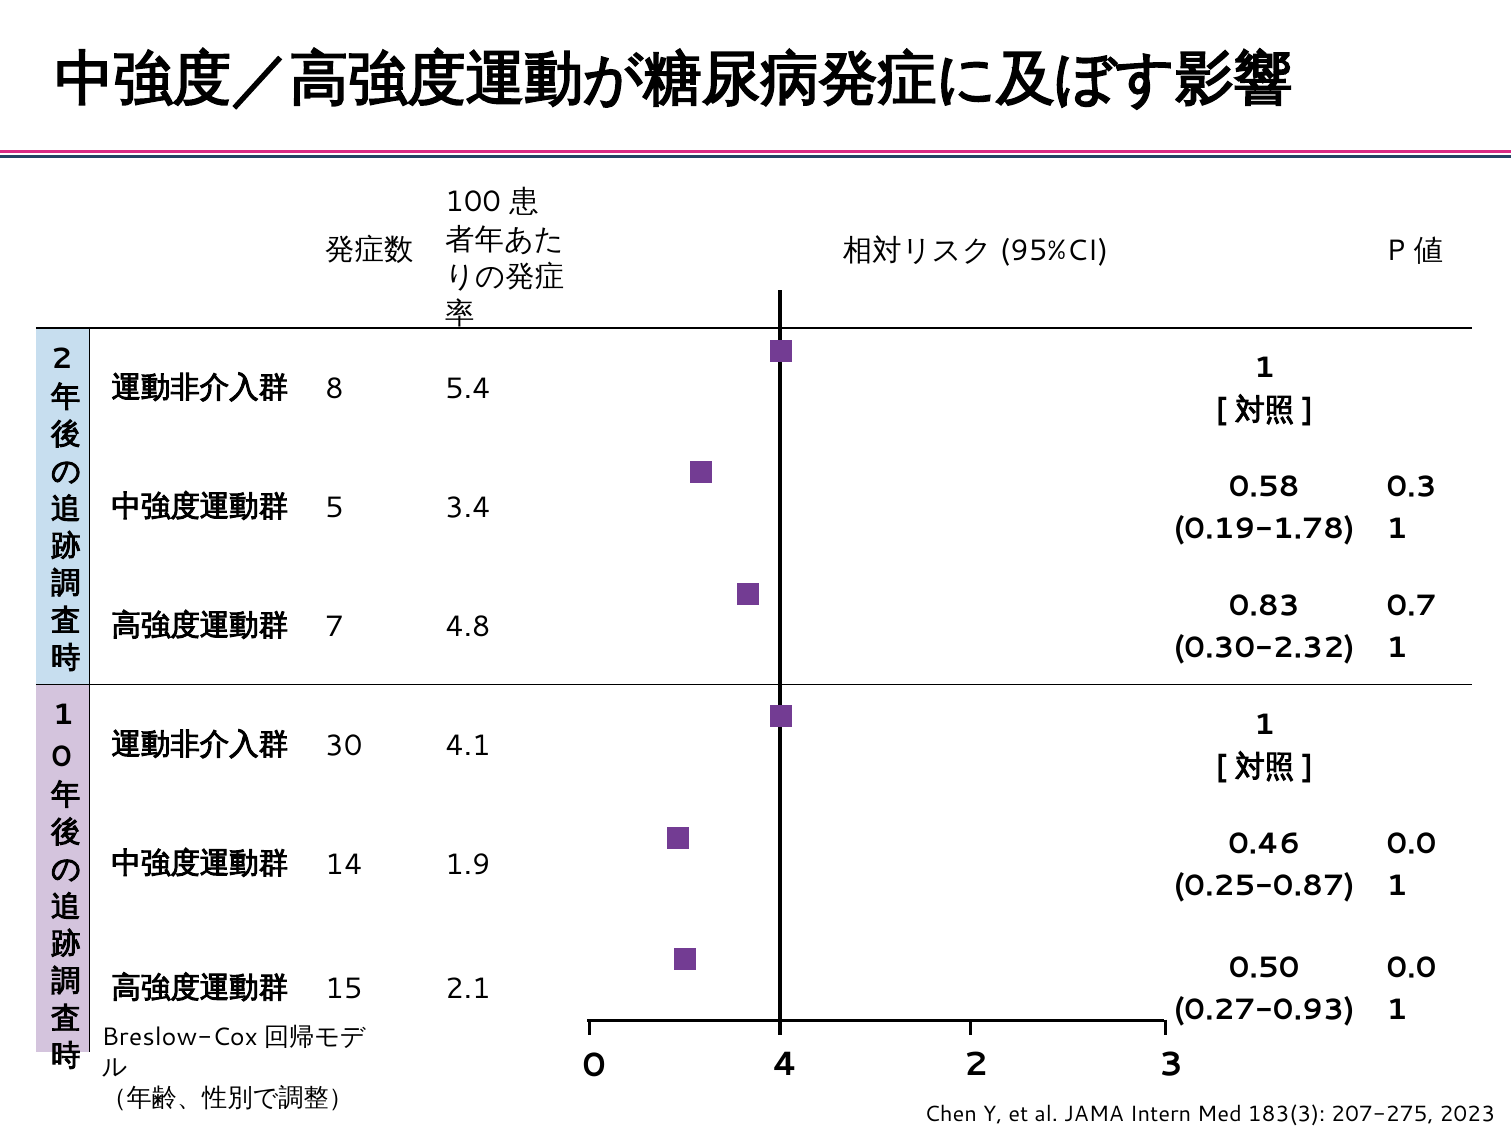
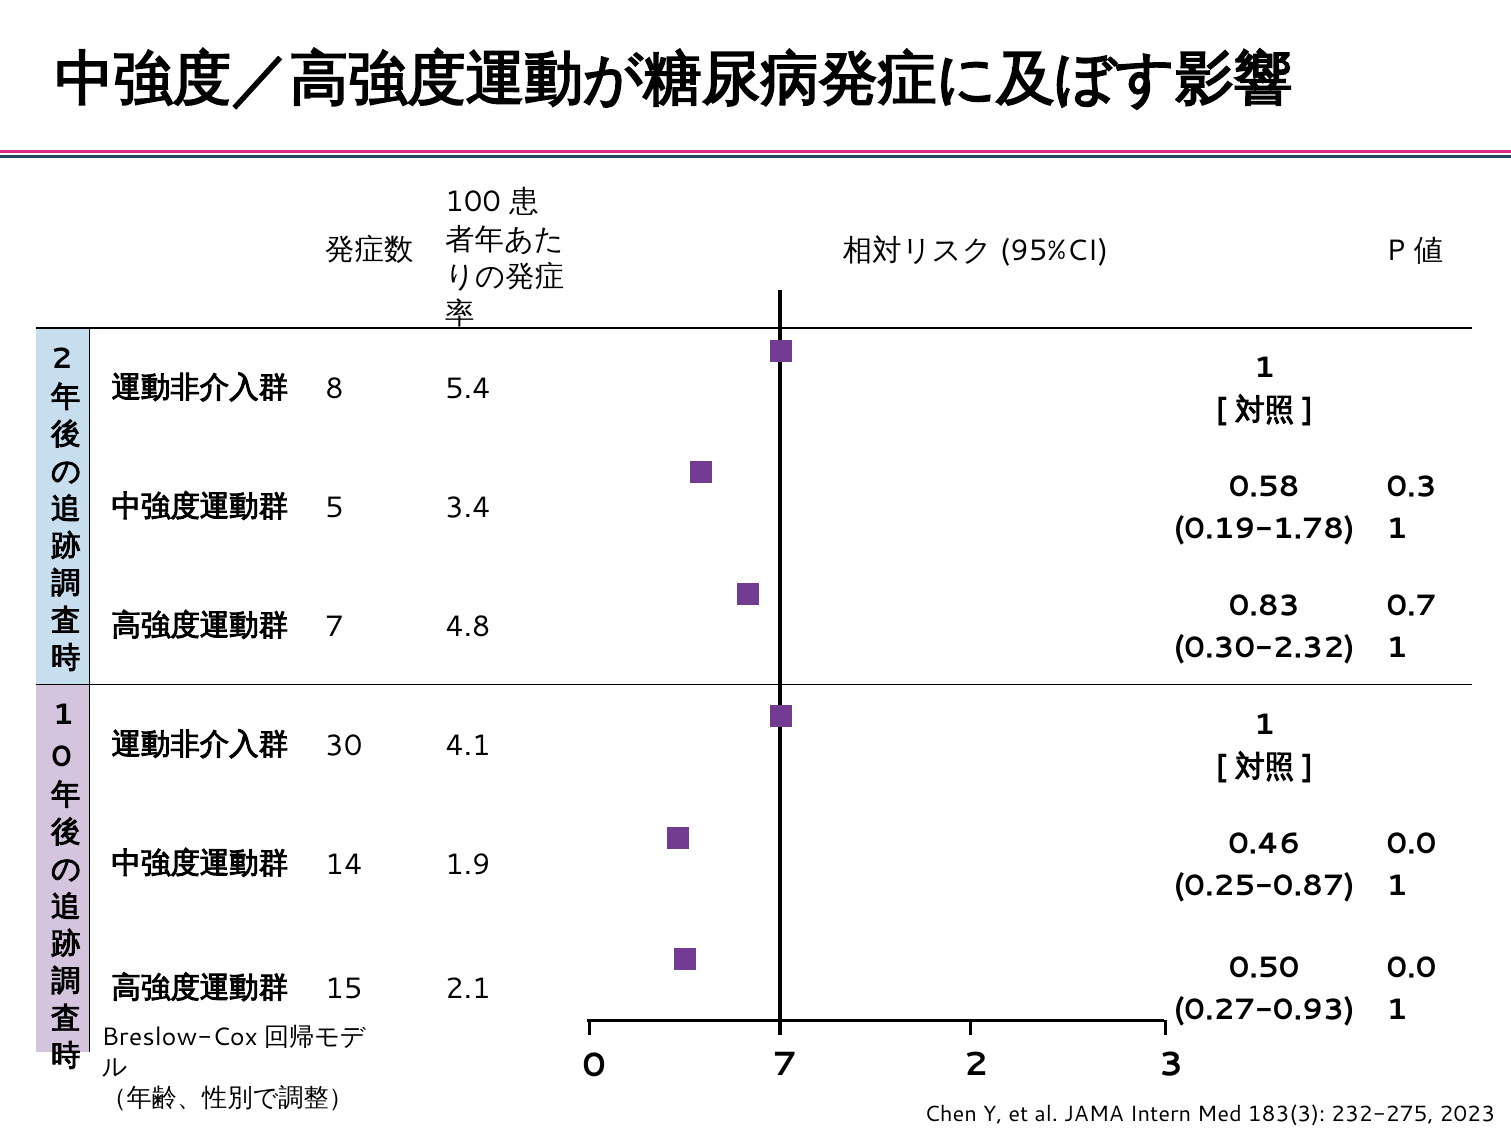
0 4: 4 -> 7 (785, 1065)
207-275: 207-275 -> 232-275 (1382, 1114)
